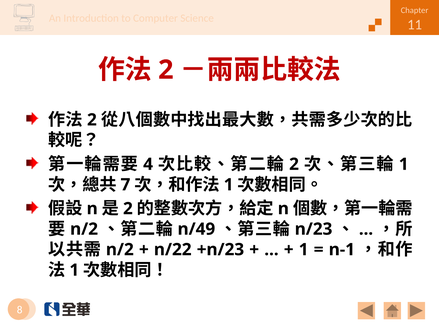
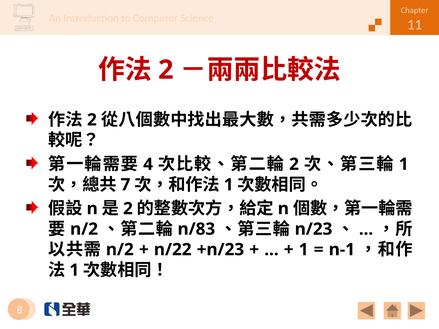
n/49: n/49 -> n/83 (196, 229)
